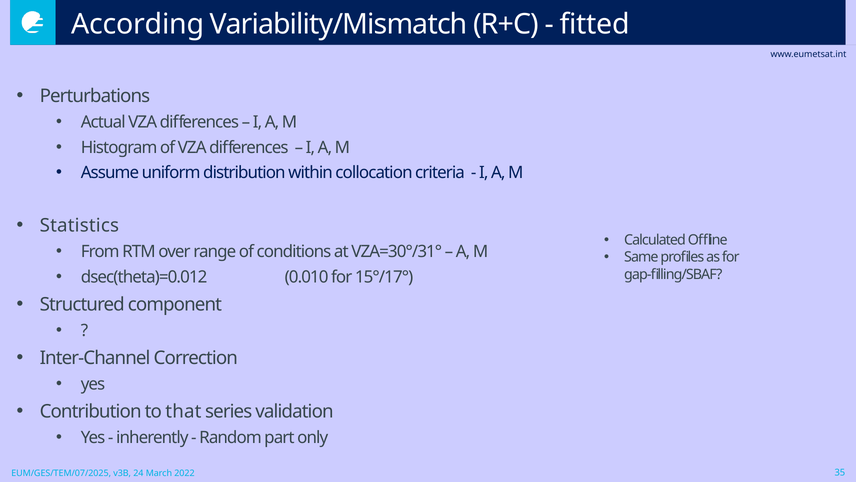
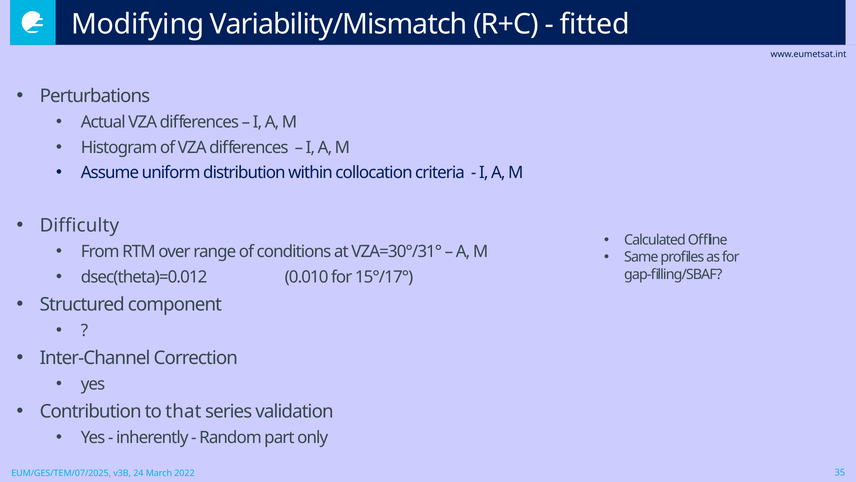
According: According -> Modifying (138, 24)
Statistics: Statistics -> Difficulty (79, 225)
